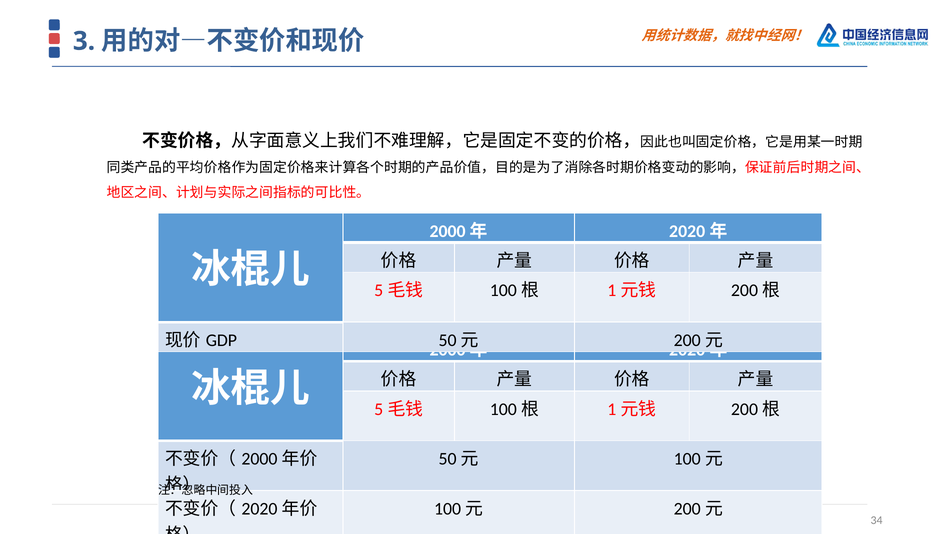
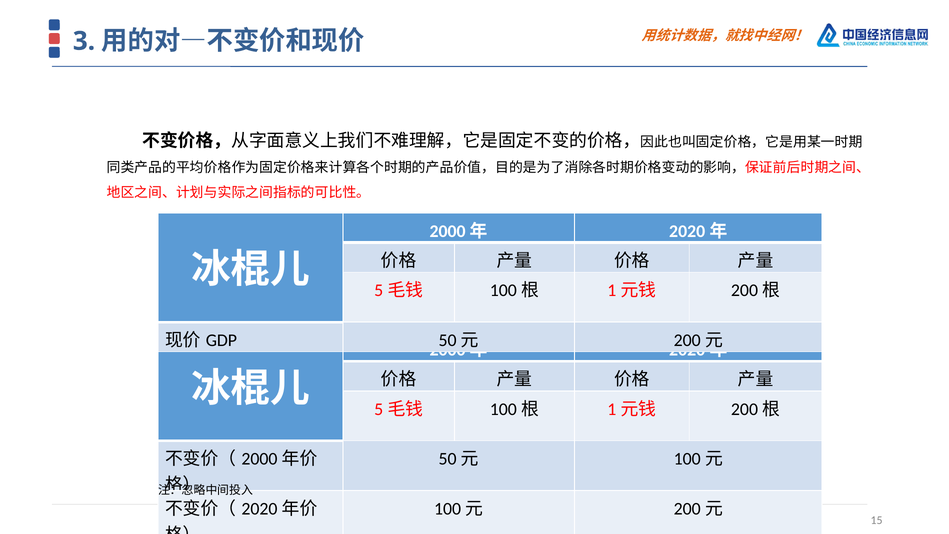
34: 34 -> 15 (877, 520)
